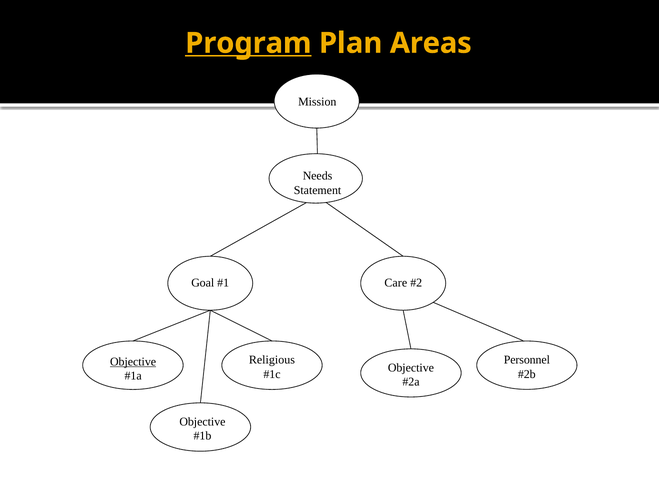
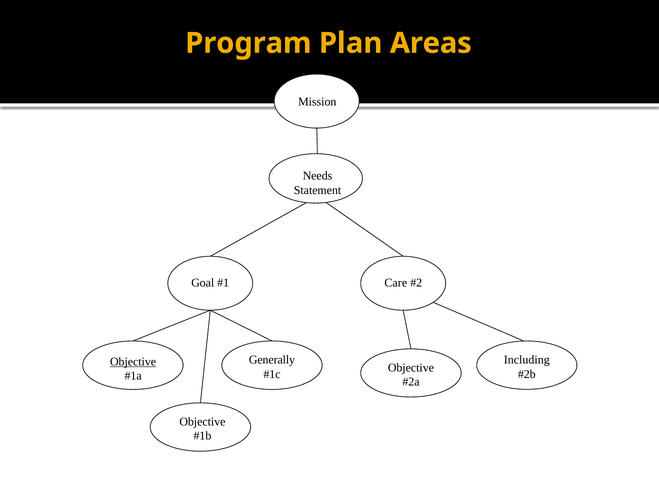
Program underline: present -> none (248, 43)
Religious: Religious -> Generally (272, 360)
Personnel: Personnel -> Including (527, 360)
